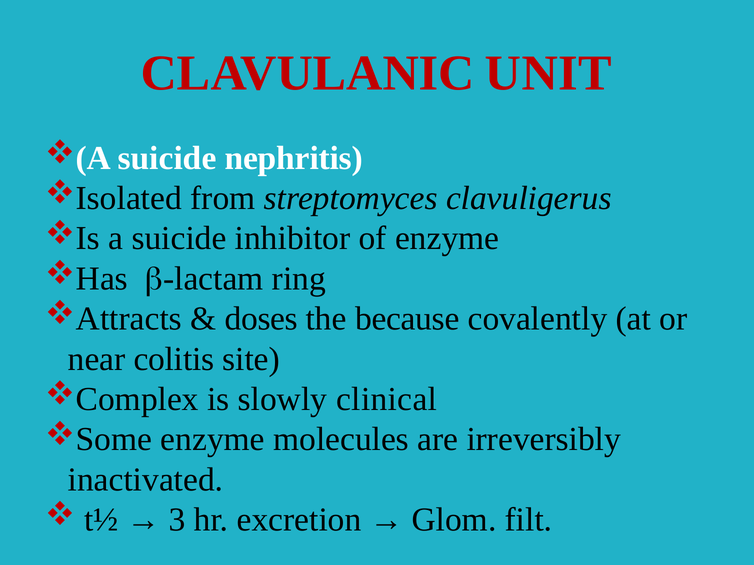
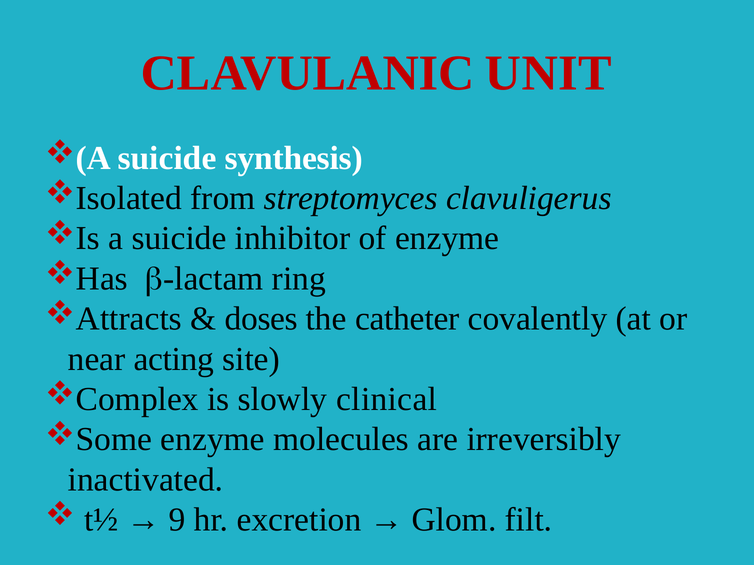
nephritis: nephritis -> synthesis (294, 158)
because: because -> catheter (407, 319)
colitis: colitis -> acting (174, 359)
3: 3 -> 9 (177, 520)
